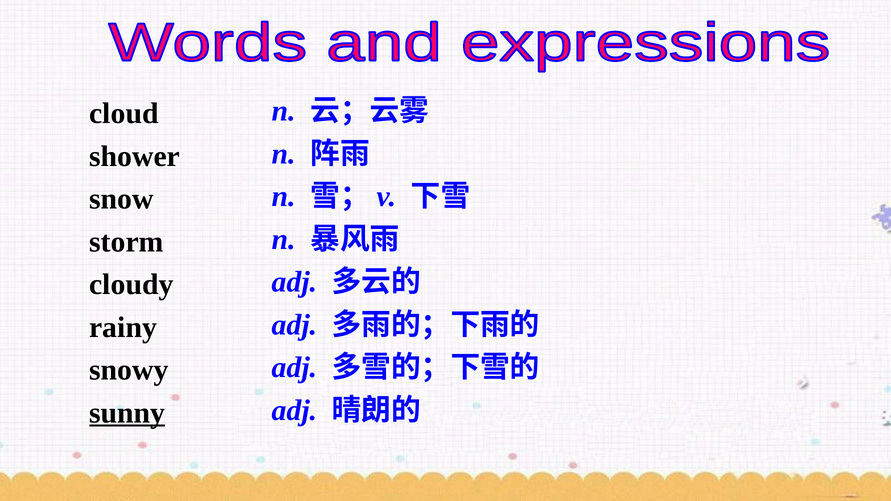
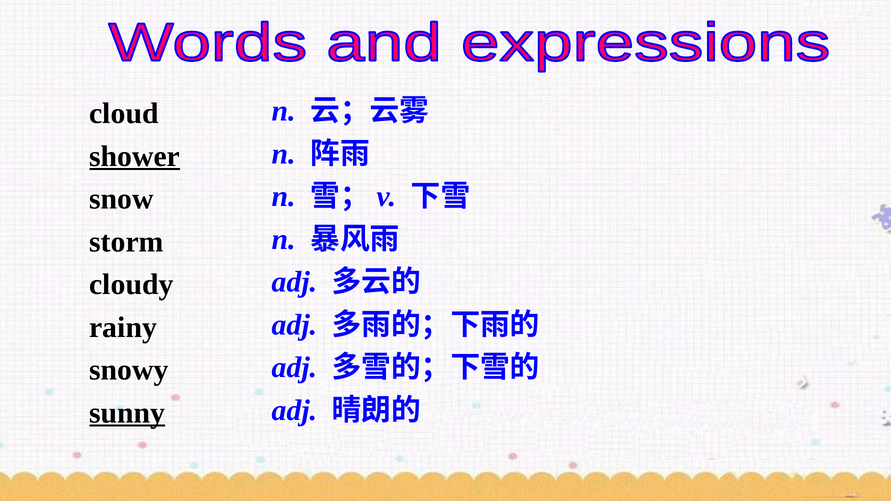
shower underline: none -> present (135, 156)
